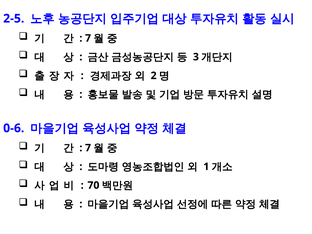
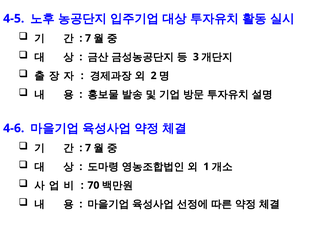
2-5: 2-5 -> 4-5 (14, 19)
0-6: 0-6 -> 4-6 (14, 128)
